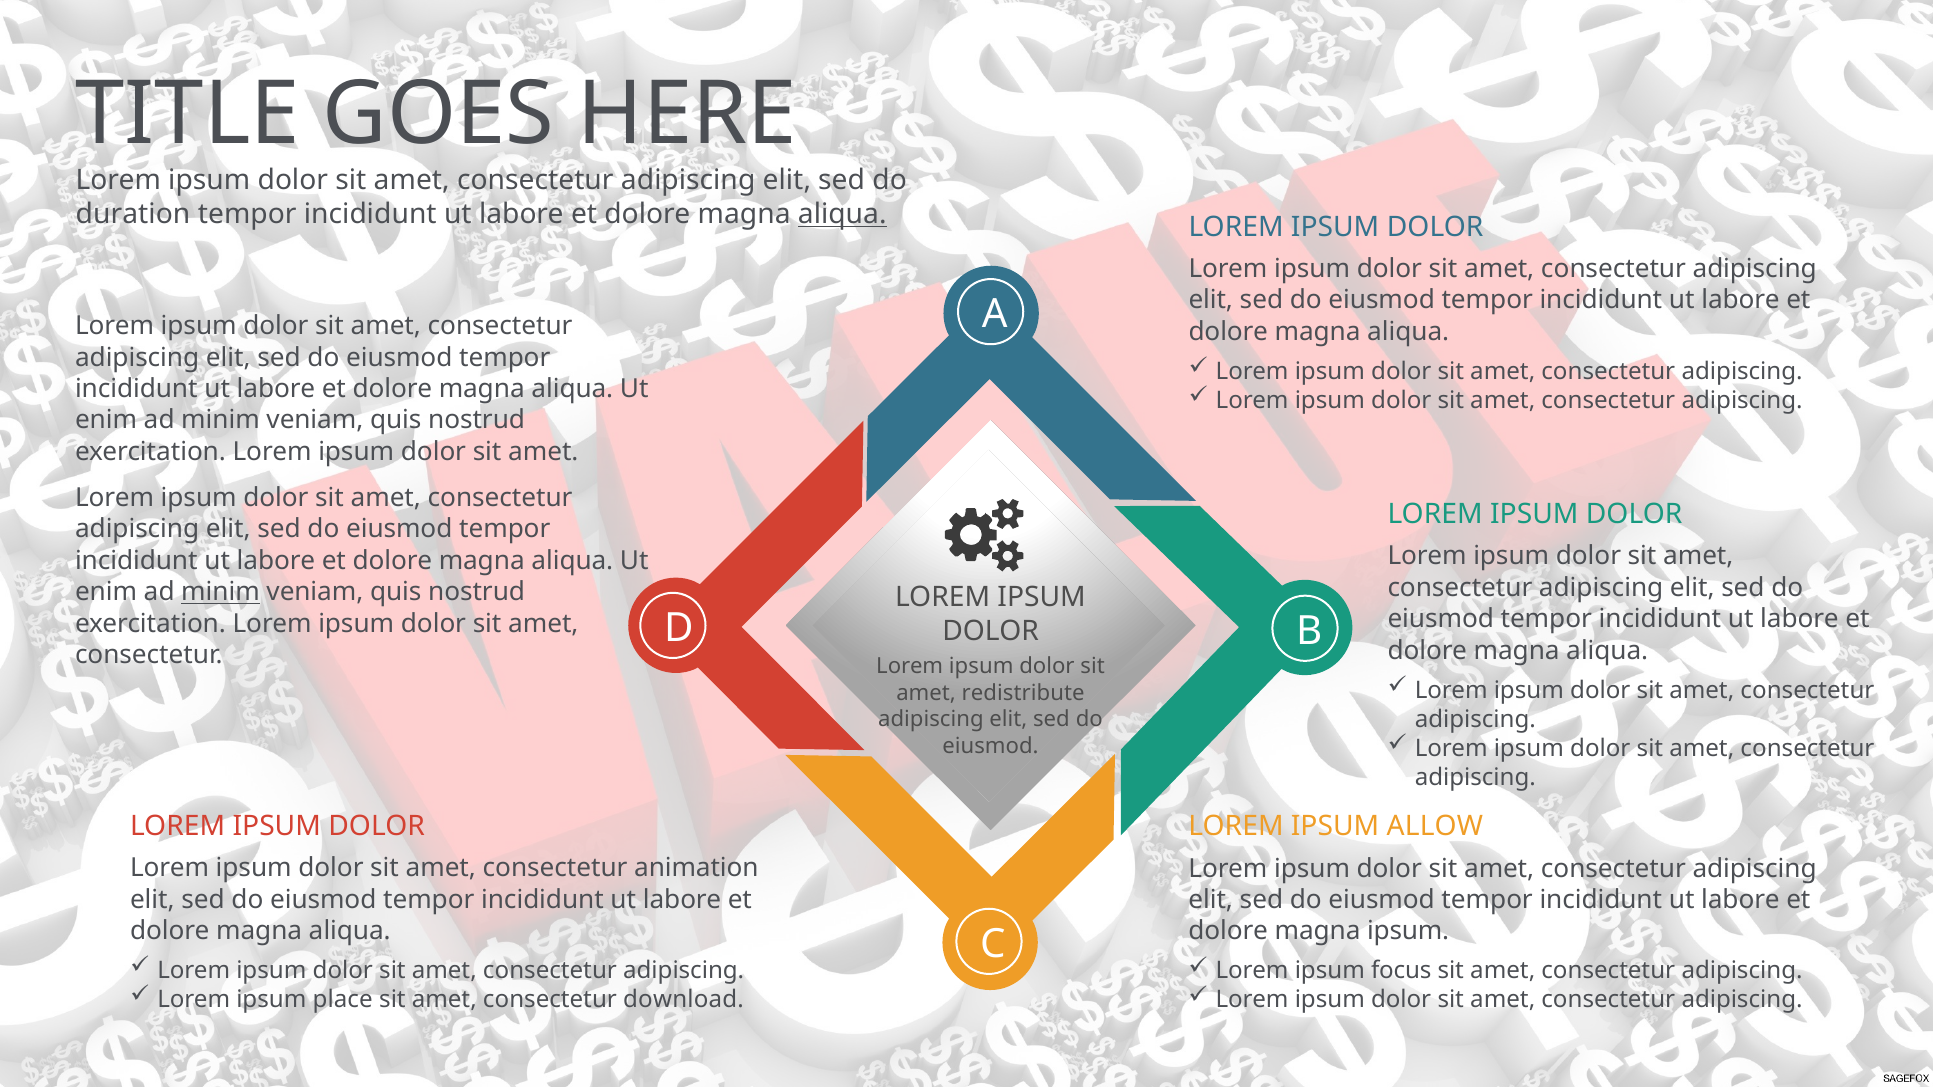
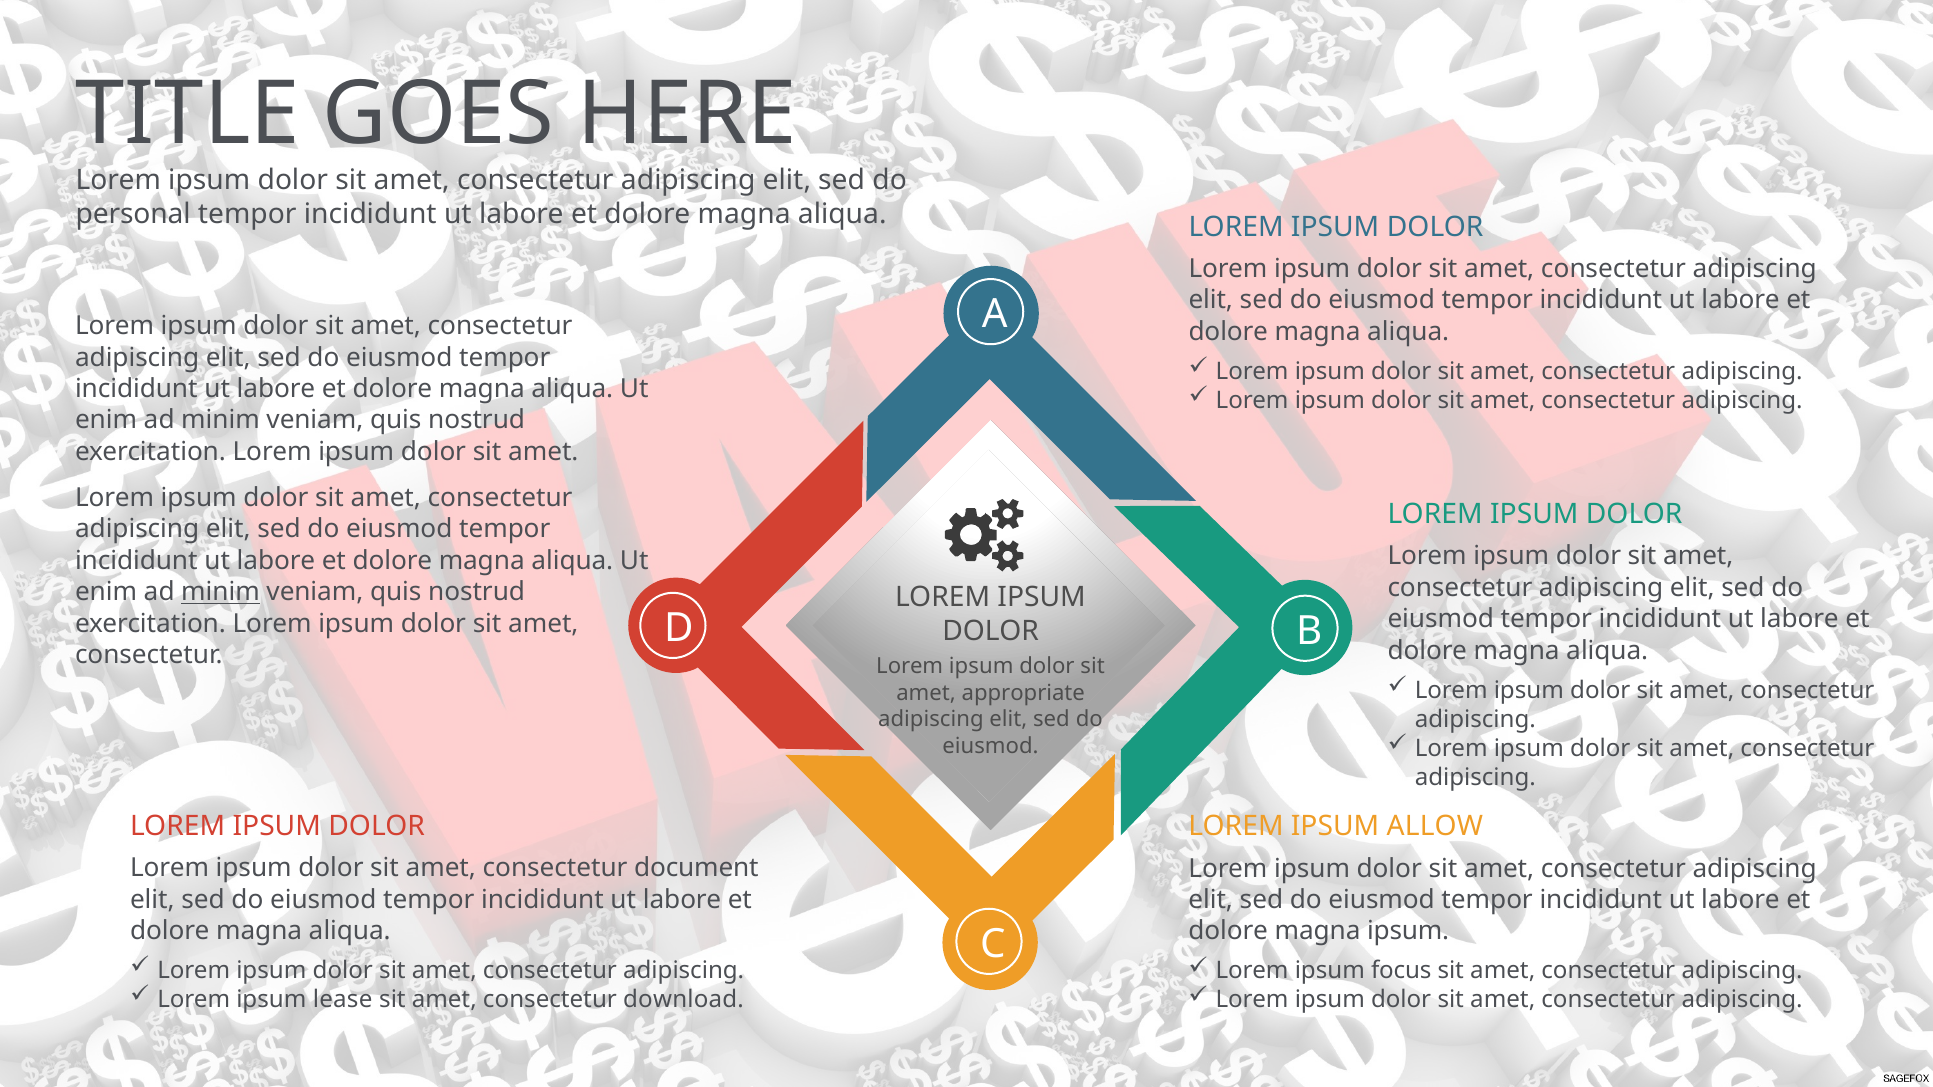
duration: duration -> personal (133, 214)
aliqua underline: present -> none (842, 214)
redistribute: redistribute -> appropriate (1023, 693)
animation: animation -> document (696, 868)
place: place -> lease (343, 1000)
